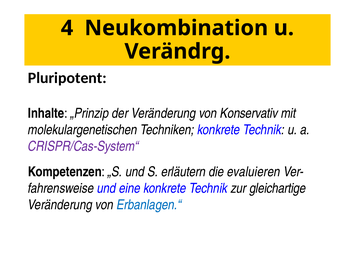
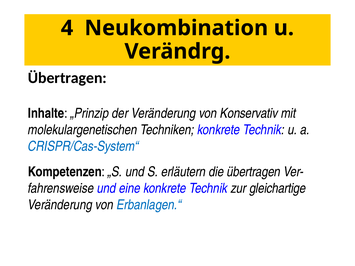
Pluripotent: Pluripotent -> Übertragen (67, 78)
CRISPR/Cas-System“ colour: purple -> blue (83, 146)
die evaluieren: evaluieren -> übertragen (254, 172)
